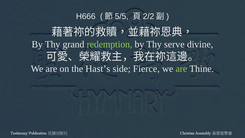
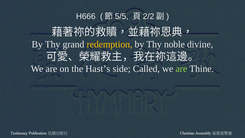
redemption colour: light green -> yellow (109, 44)
serve: serve -> noble (174, 44)
Fierce: Fierce -> Called (146, 69)
